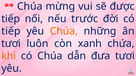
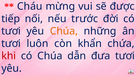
Chúa: Chúa -> Cháu (30, 6)
tiếp: tiếp -> tươi (11, 31)
xanh: xanh -> khẩn (90, 44)
khi colour: orange -> red (9, 56)
